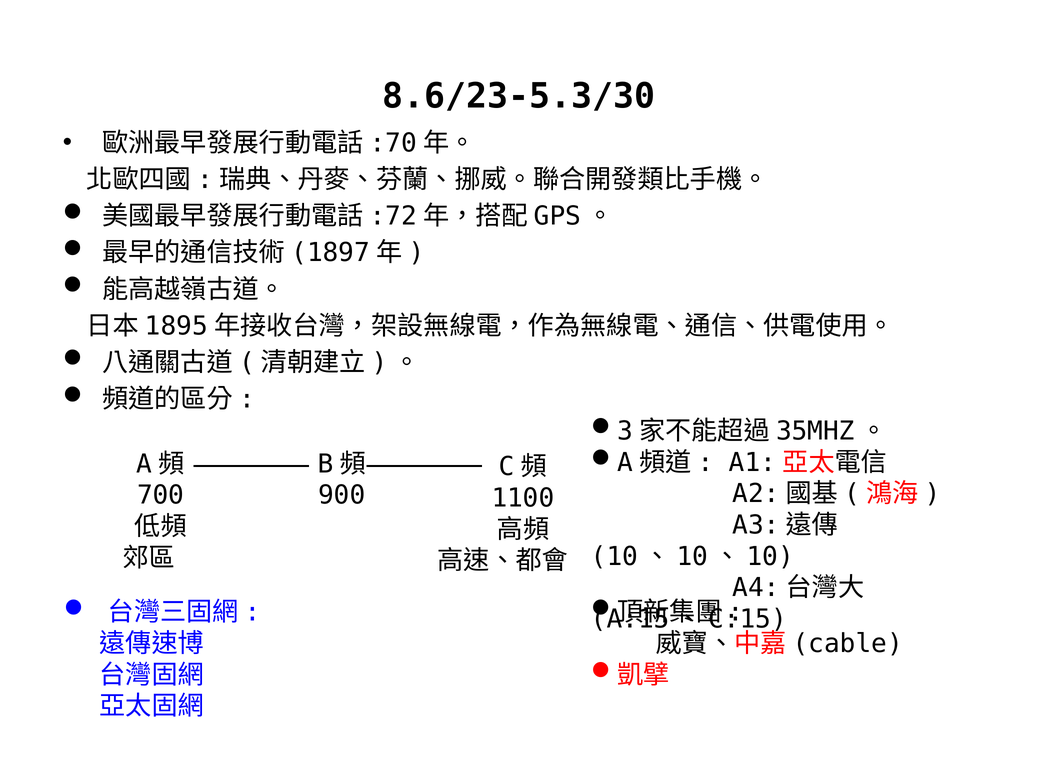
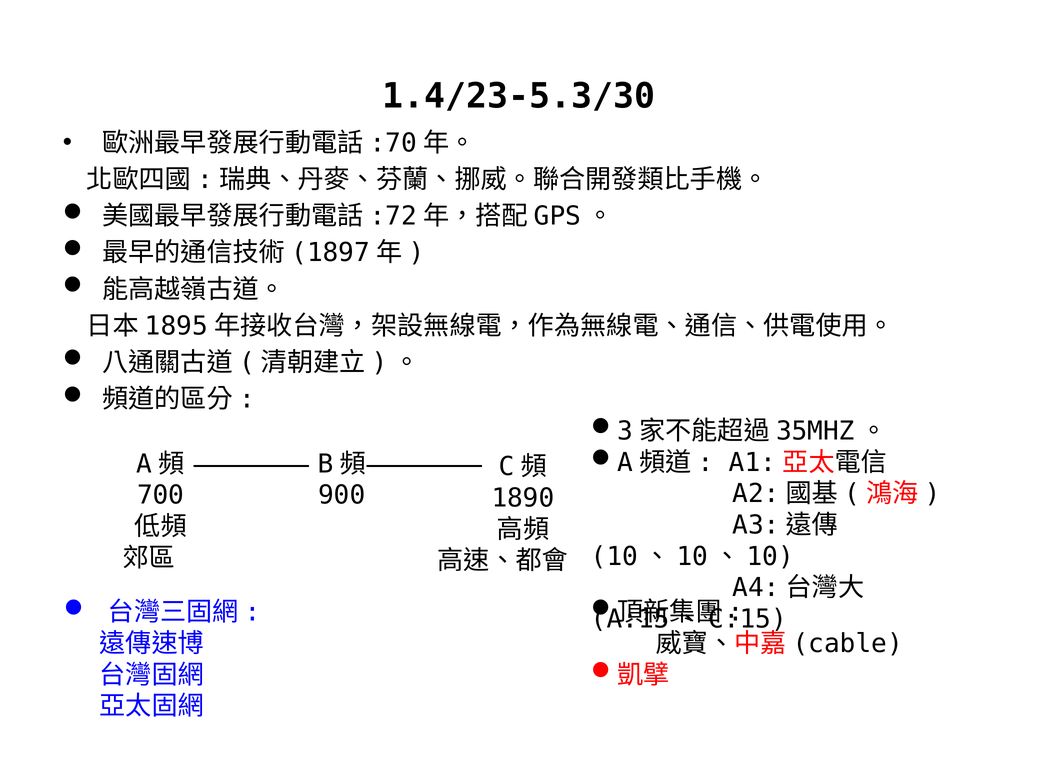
8.6/23-5.3/30: 8.6/23-5.3/30 -> 1.4/23-5.3/30 (519, 96)
1100: 1100 -> 1890 (523, 498)
